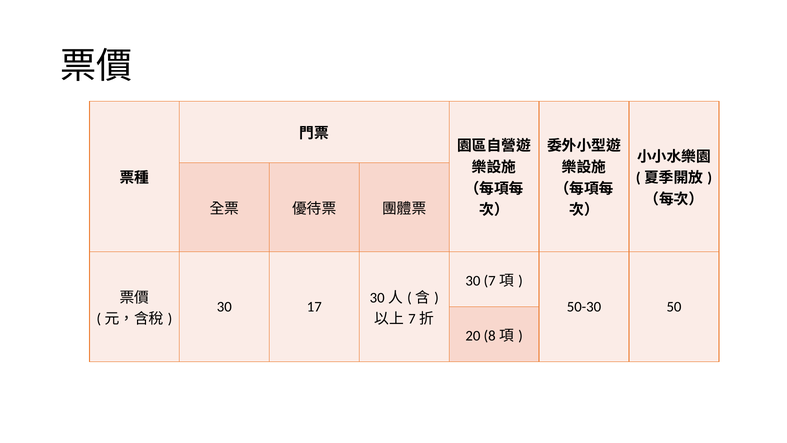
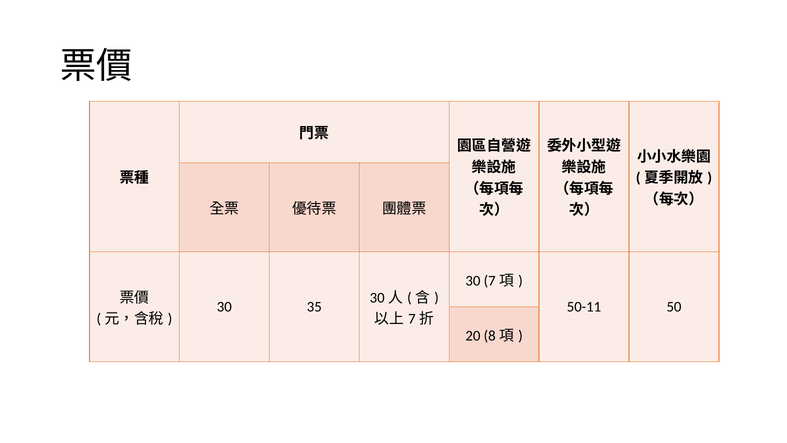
17: 17 -> 35 (314, 307)
50-30: 50-30 -> 50-11 (584, 307)
